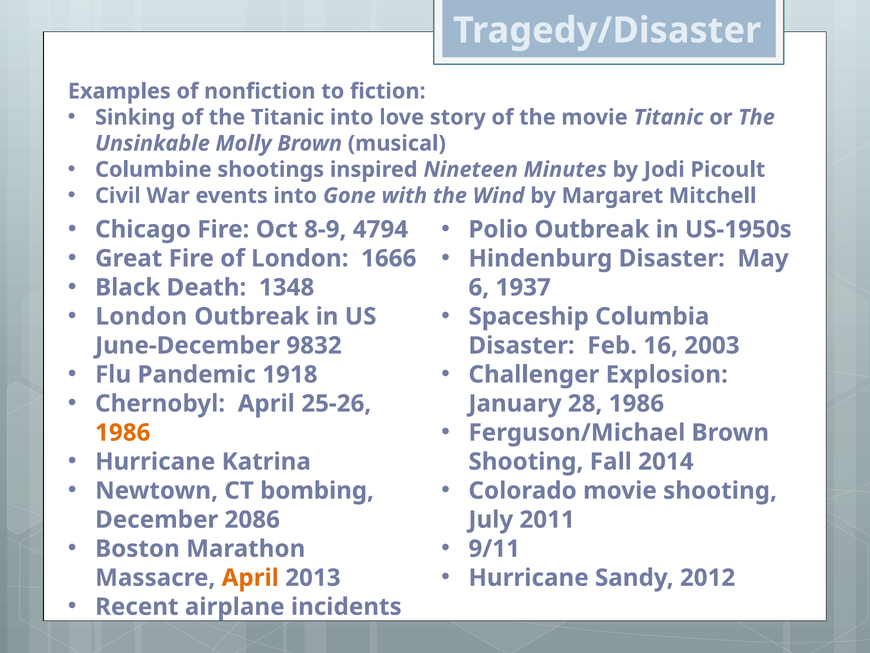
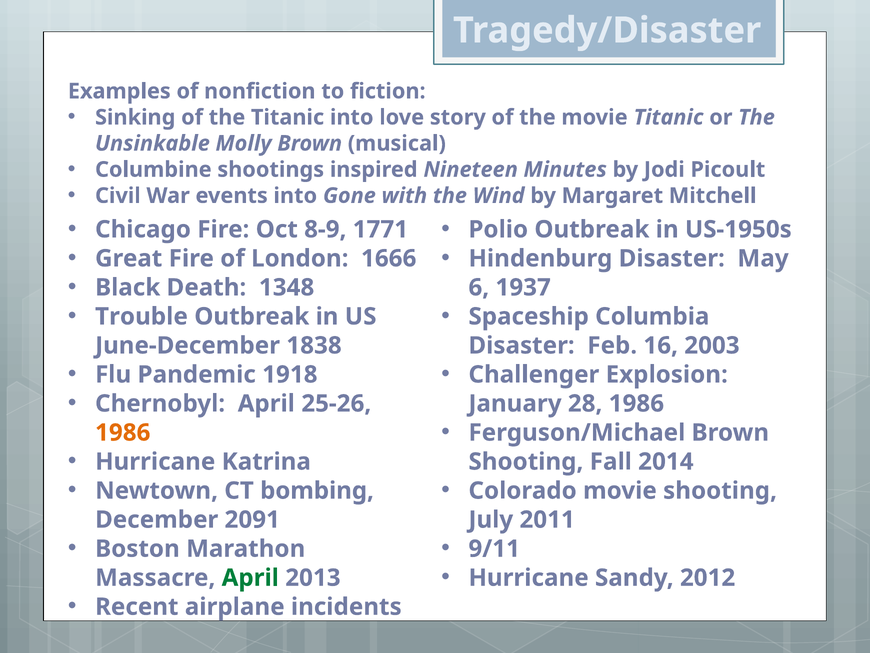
4794: 4794 -> 1771 (380, 229)
London: London -> Trouble (141, 316)
9832: 9832 -> 1838 (314, 345)
2086: 2086 -> 2091 (252, 519)
April colour: orange -> green (250, 577)
